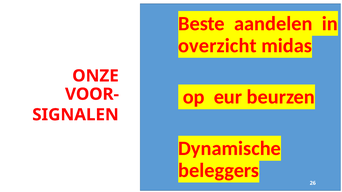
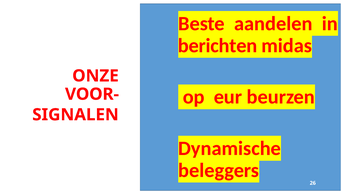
overzicht: overzicht -> berichten (218, 46)
